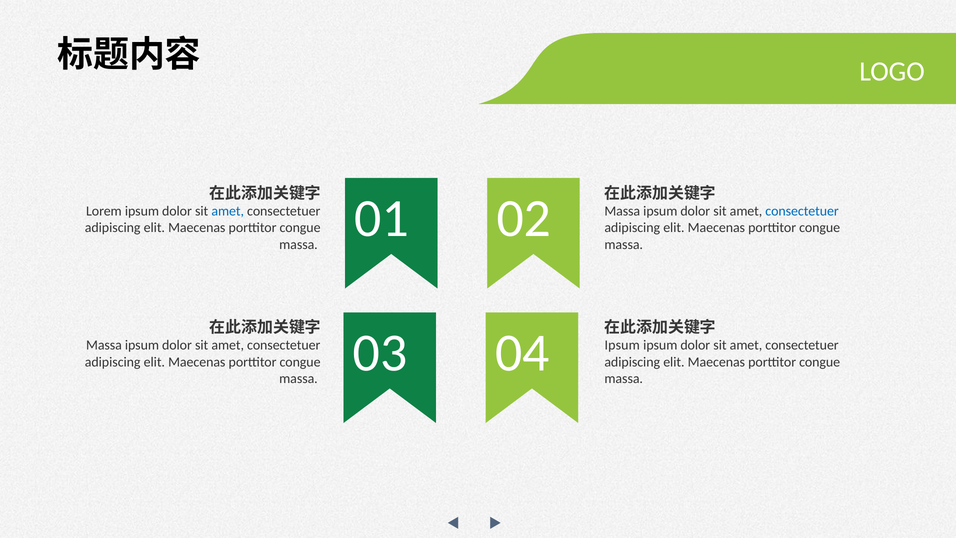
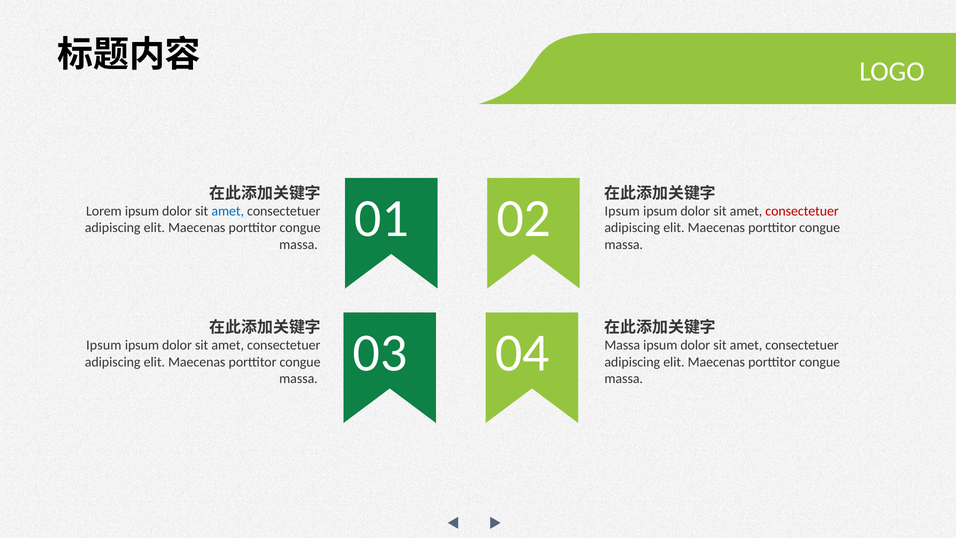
Massa: Massa -> Ipsum (622, 211)
consectetuer colour: blue -> red (802, 211)
Massa: Massa -> Ipsum (104, 345)
Ipsum: Ipsum -> Massa (622, 345)
